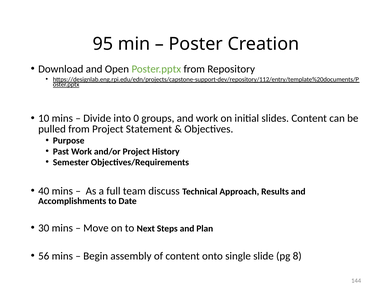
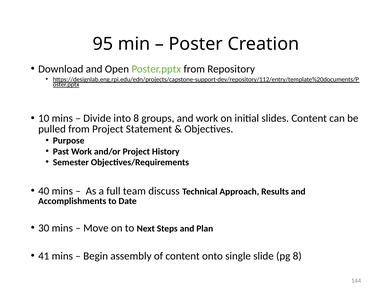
into 0: 0 -> 8 (136, 118)
56: 56 -> 41 (44, 256)
